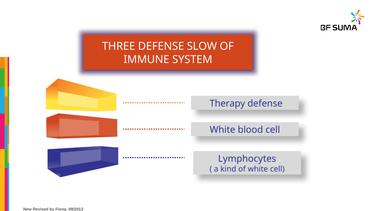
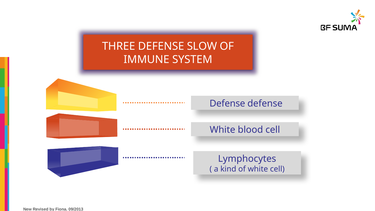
Therapy: Therapy -> Defense (227, 103)
